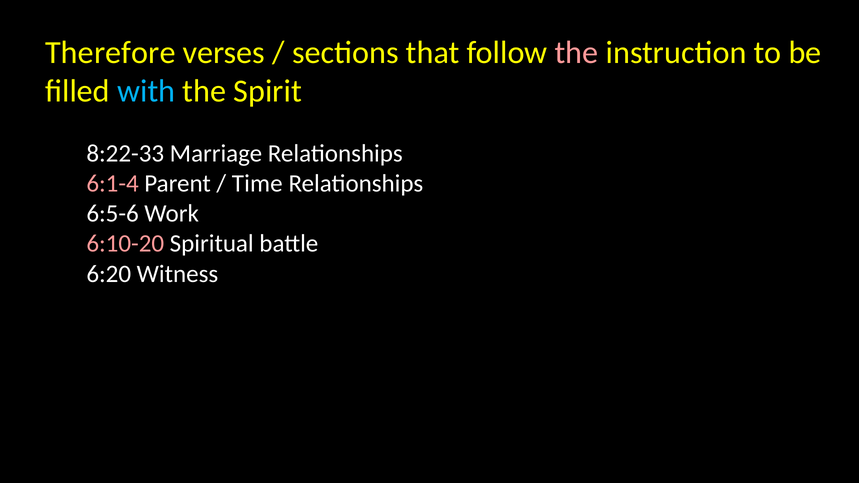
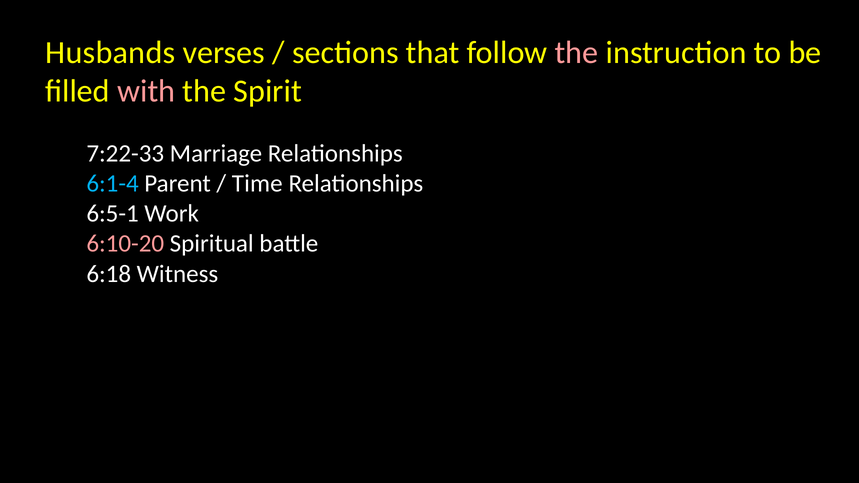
Therefore: Therefore -> Husbands (110, 52)
with colour: light blue -> pink (146, 91)
8:22-33: 8:22-33 -> 7:22-33 (125, 154)
6:1-4 colour: pink -> light blue (113, 184)
6:5-6: 6:5-6 -> 6:5-1 (113, 214)
6:20: 6:20 -> 6:18 (109, 274)
